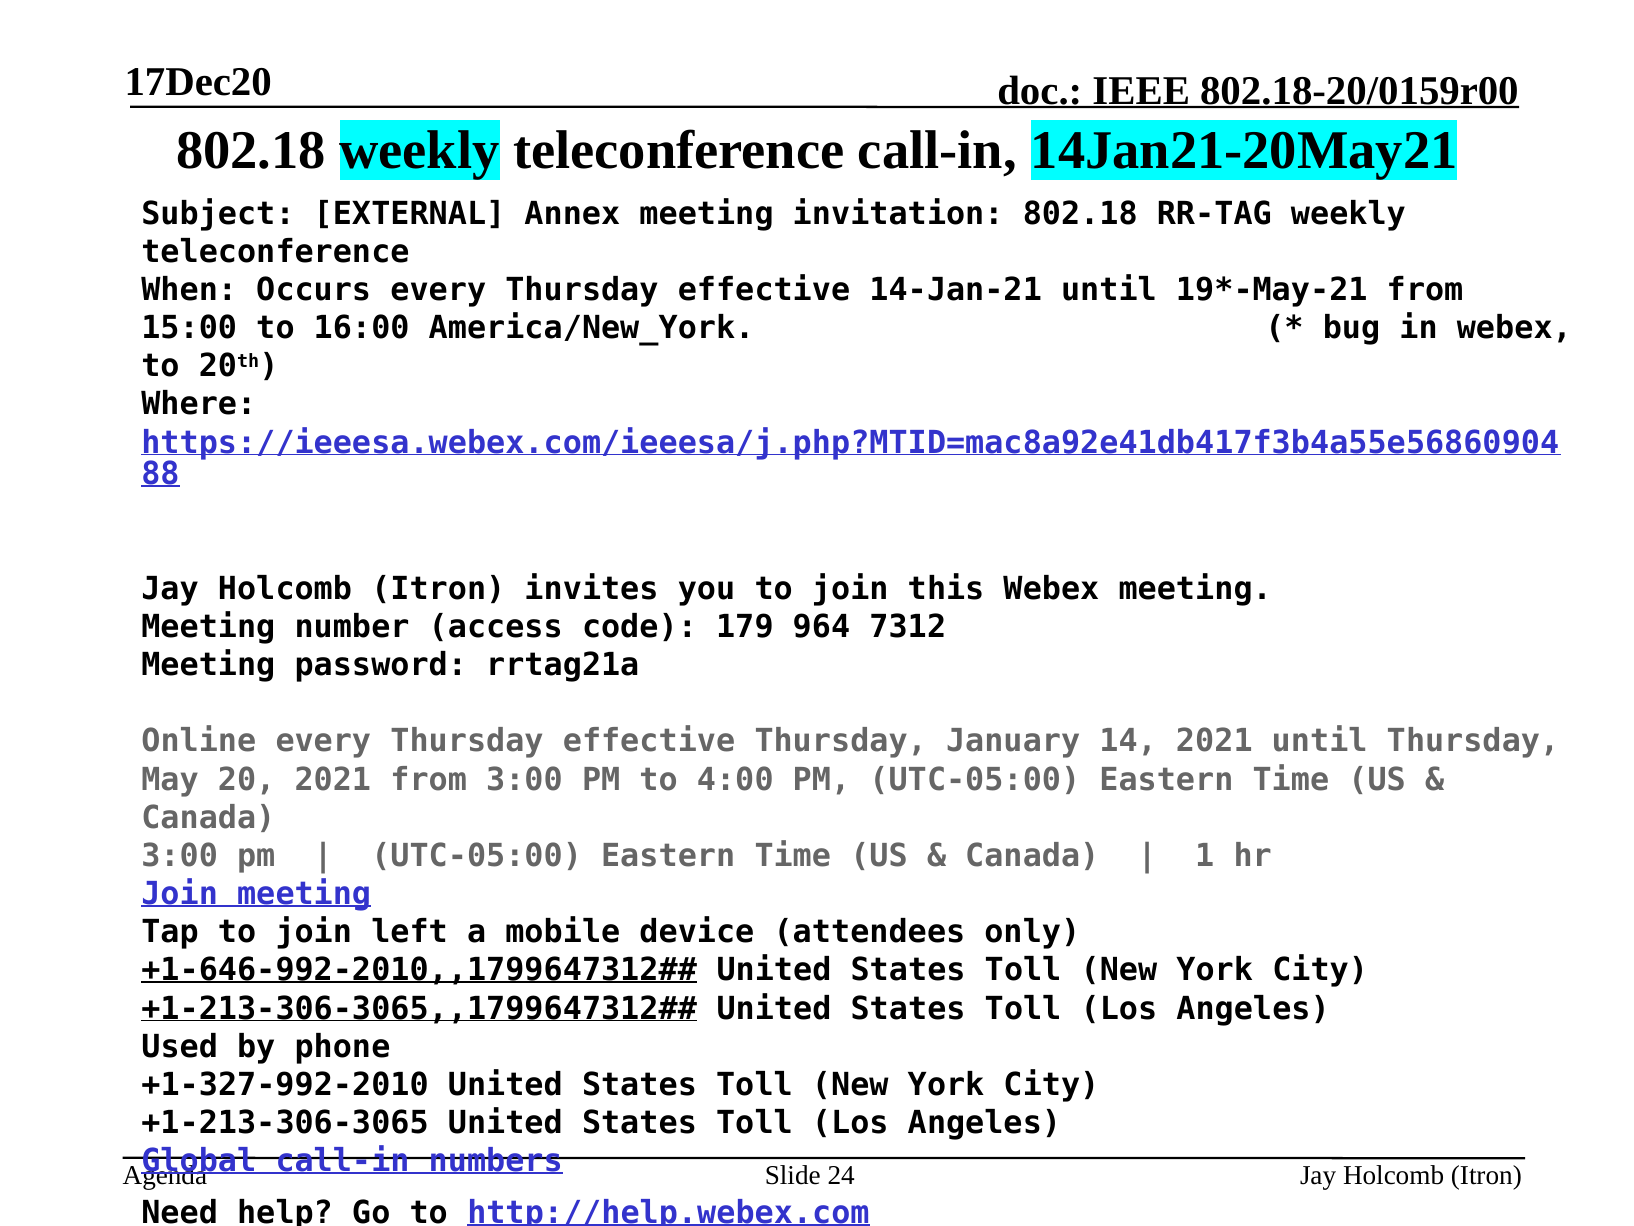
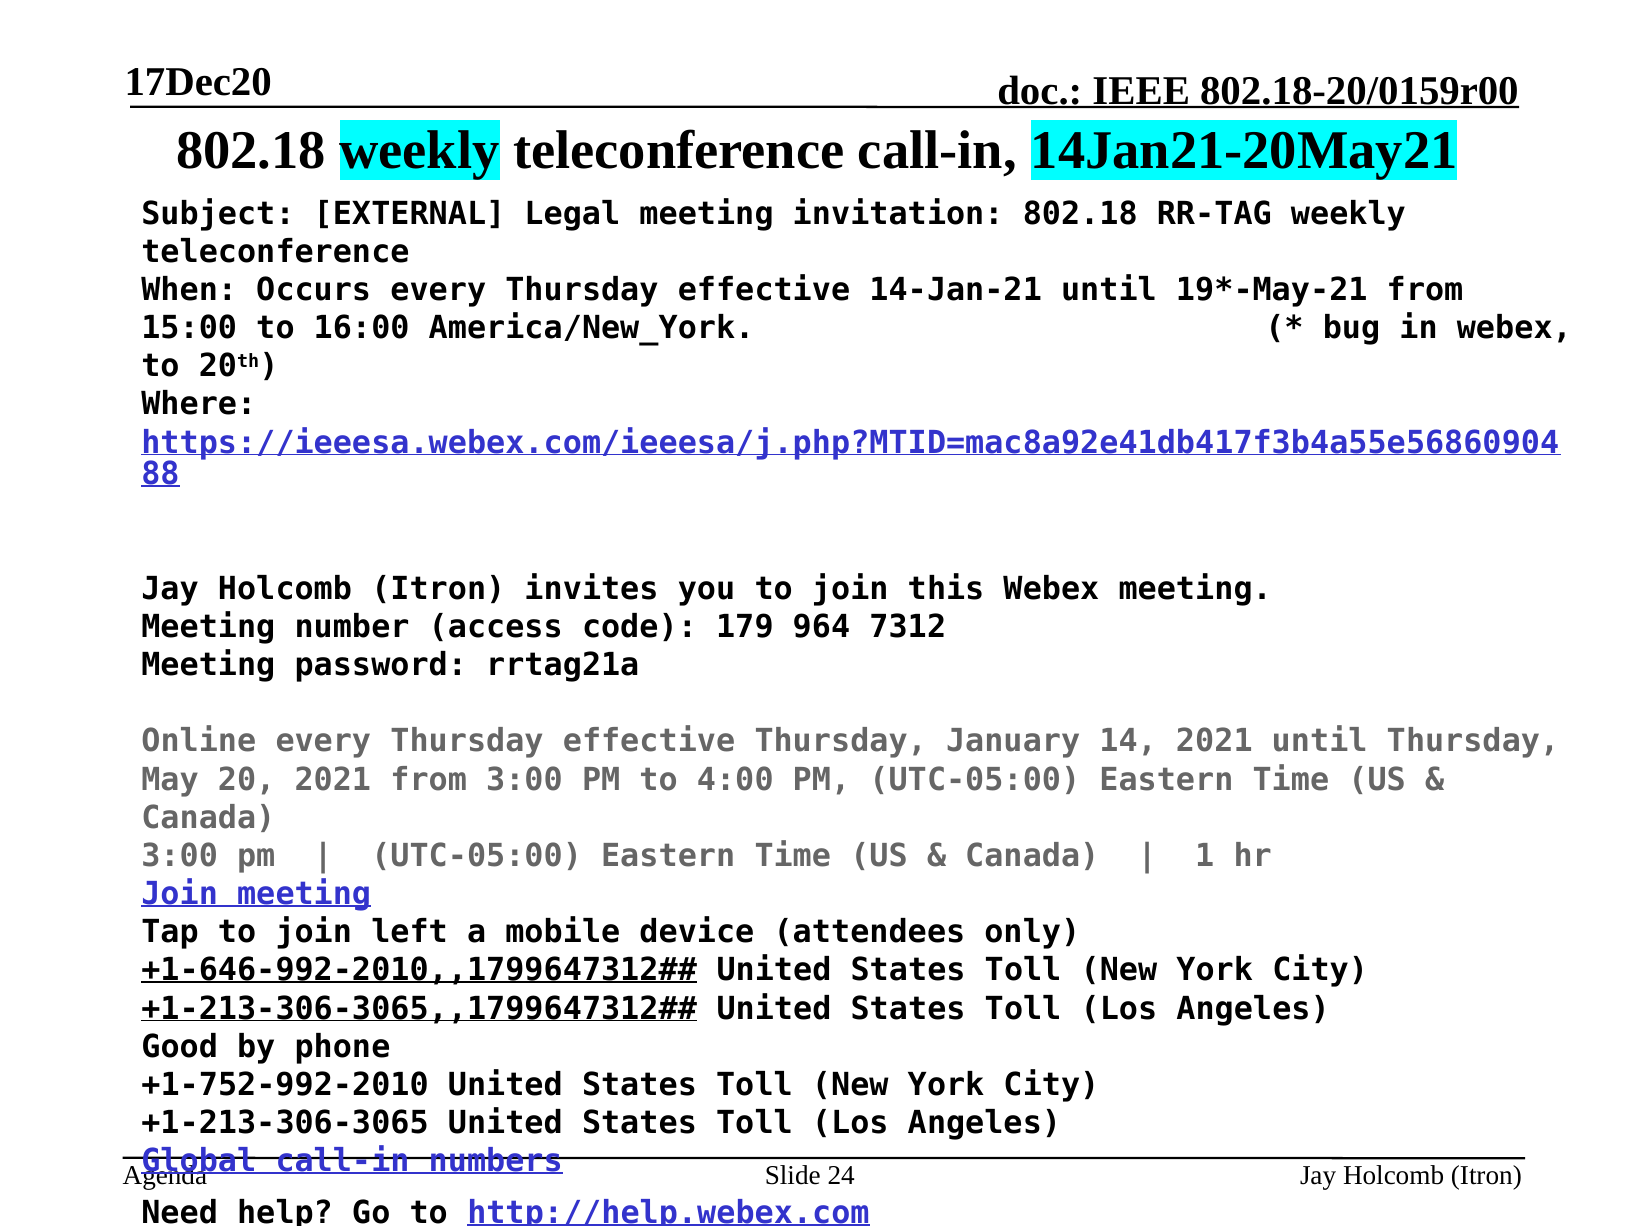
EXTERNAL Annex: Annex -> Legal (572, 213)
Used: Used -> Good (180, 1046)
+1-327-992-2010: +1-327-992-2010 -> +1-752-992-2010 (285, 1084)
